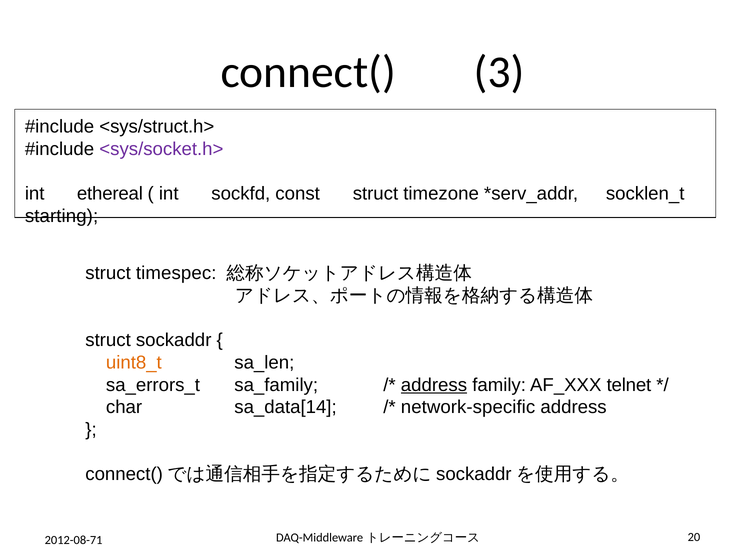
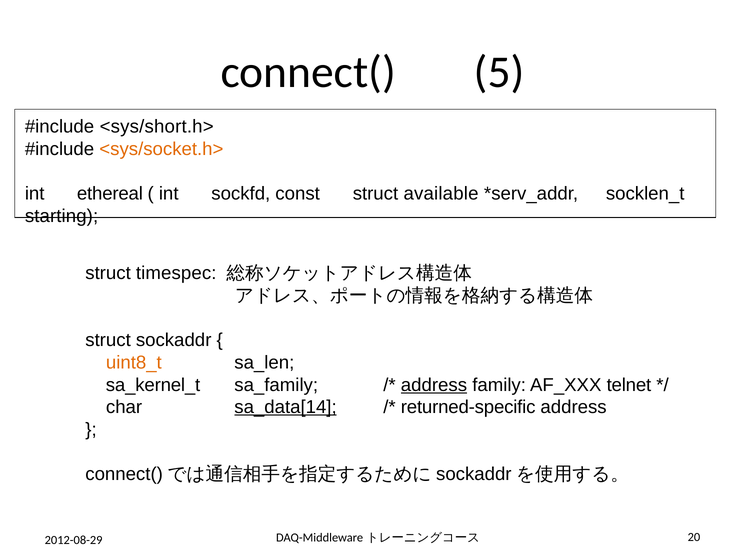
3: 3 -> 5 (499, 72)
<sys/struct.h>: <sys/struct.h> -> <sys/short.h> (157, 127)
<sys/socket.h> colour: purple -> orange (161, 149)
timezone: timezone -> available (441, 194)
sa_errors_t: sa_errors_t -> sa_kernel_t (153, 385)
sa_data[14 underline: none -> present (286, 408)
network-specific: network-specific -> returned-specific (468, 408)
2012-08-71: 2012-08-71 -> 2012-08-29 (74, 541)
